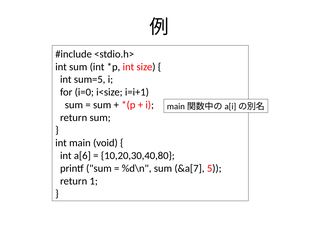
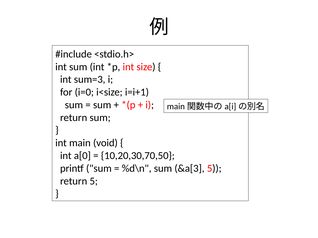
sum=5: sum=5 -> sum=3 (90, 80)
a[6: a[6 -> a[0 (82, 156)
10,20,30,40,80: 10,20,30,40,80 -> 10,20,30,70,50 (138, 156)
&a[7: &a[7 -> &a[3 (189, 169)
return 1: 1 -> 5 (94, 181)
